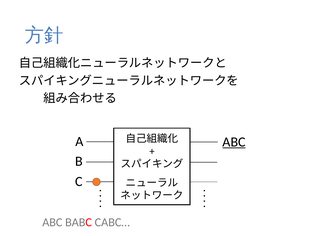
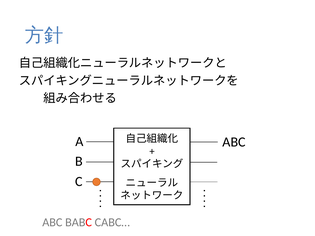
ABC underline: present -> none (234, 142)
